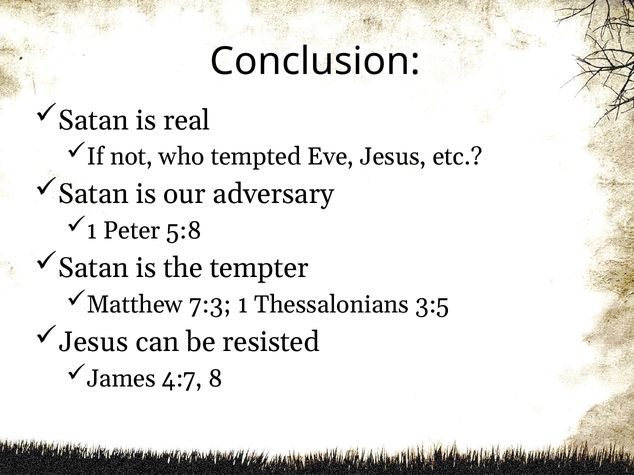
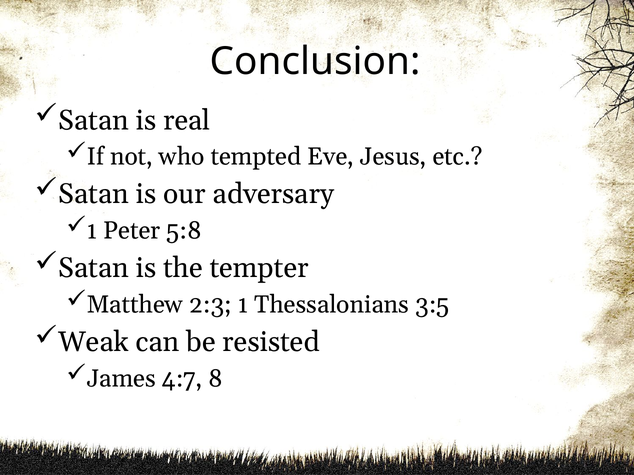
7:3: 7:3 -> 2:3 (210, 305)
Jesus: Jesus -> Weak (94, 342)
